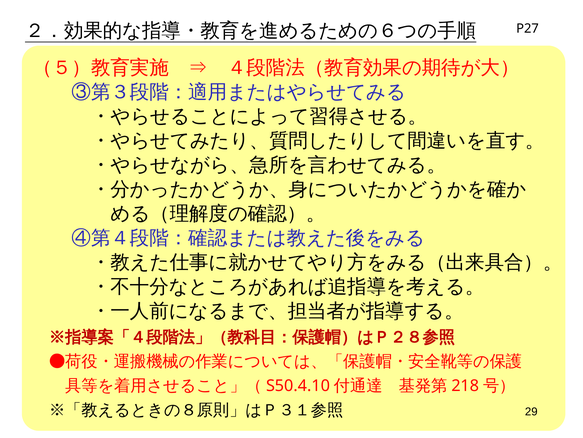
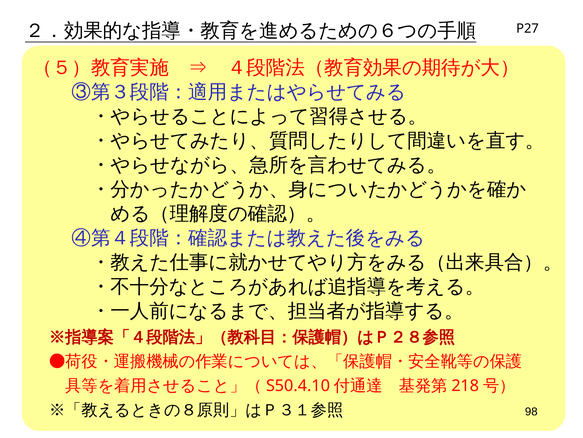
29: 29 -> 98 (531, 411)
